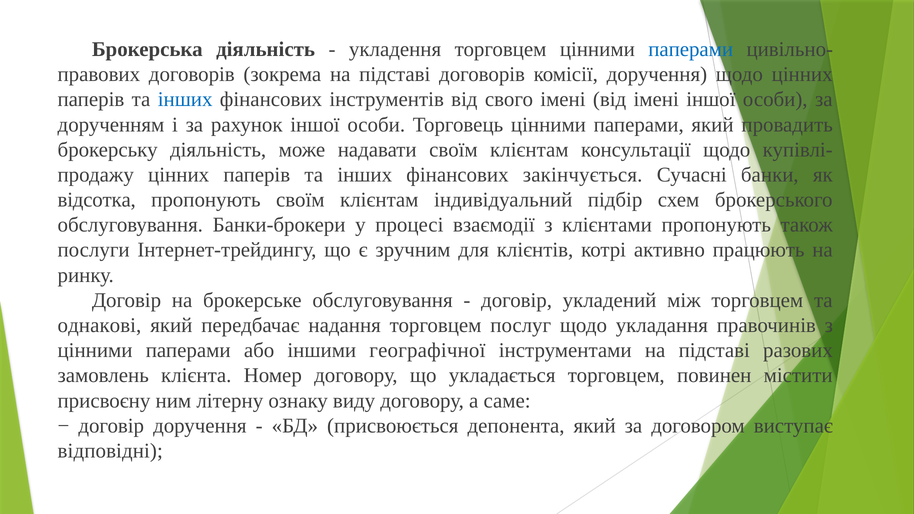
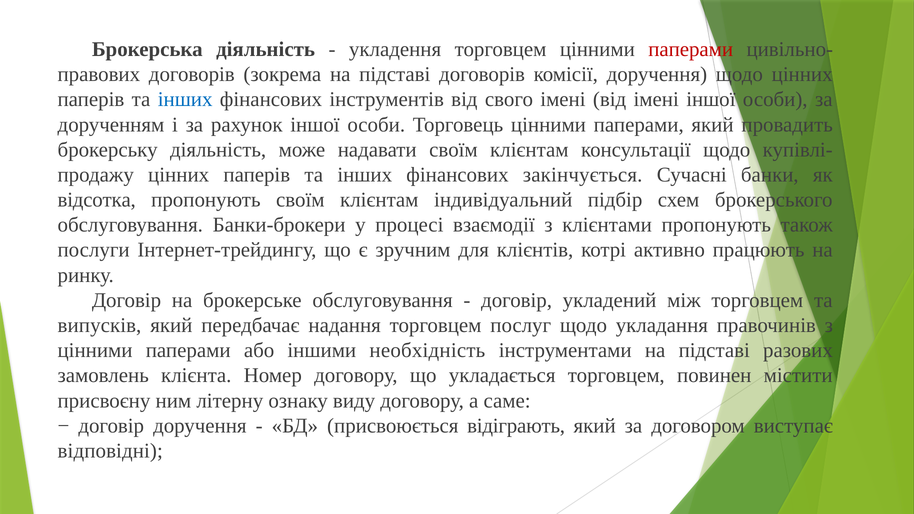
паперами colour: blue -> red (691, 49)
однакові: однакові -> випусків (99, 325)
географічної: географічної -> необхідність (427, 351)
депонента: депонента -> відіграють (516, 426)
